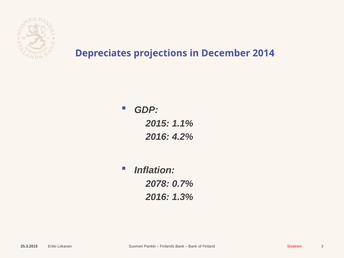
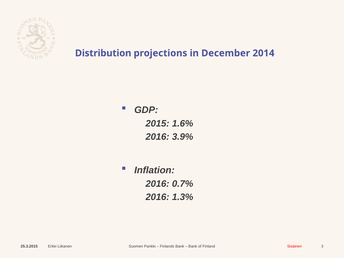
Depreciates: Depreciates -> Distribution (103, 53)
1.1%: 1.1% -> 1.6% (183, 124)
4.2%: 4.2% -> 3.9% (183, 137)
2078: 2078 -> 2016 (157, 184)
